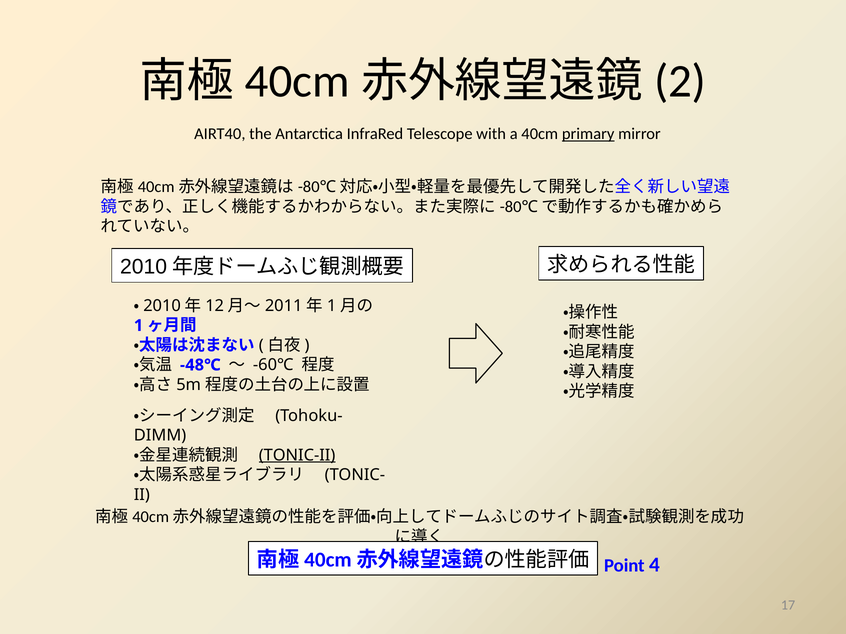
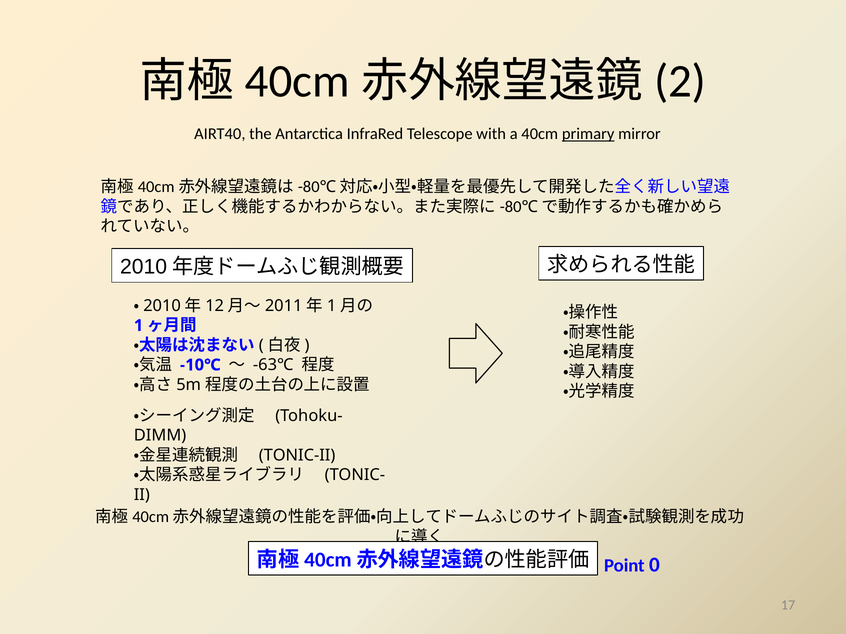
-48℃: -48℃ -> -10℃ (200, 365)
-60℃: -60℃ -> -63℃ (273, 365)
TONIC-II underline: present -> none (297, 456)
4: 4 -> 0 (654, 565)
